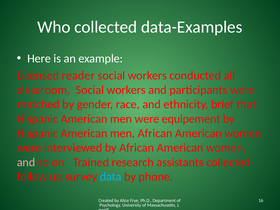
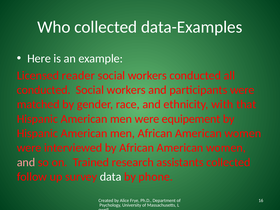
classroom: classroom -> conducted (44, 90)
brief: brief -> with (222, 104)
data colour: light blue -> white (111, 177)
